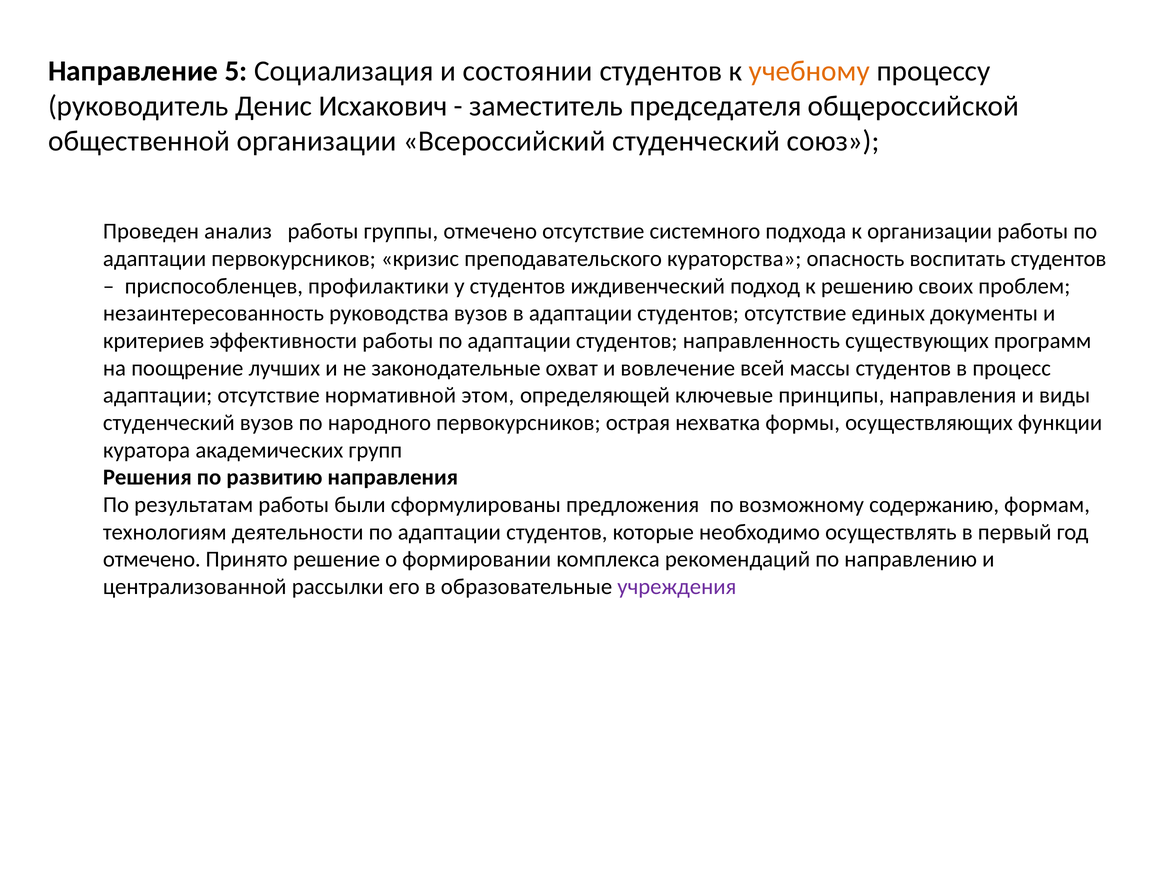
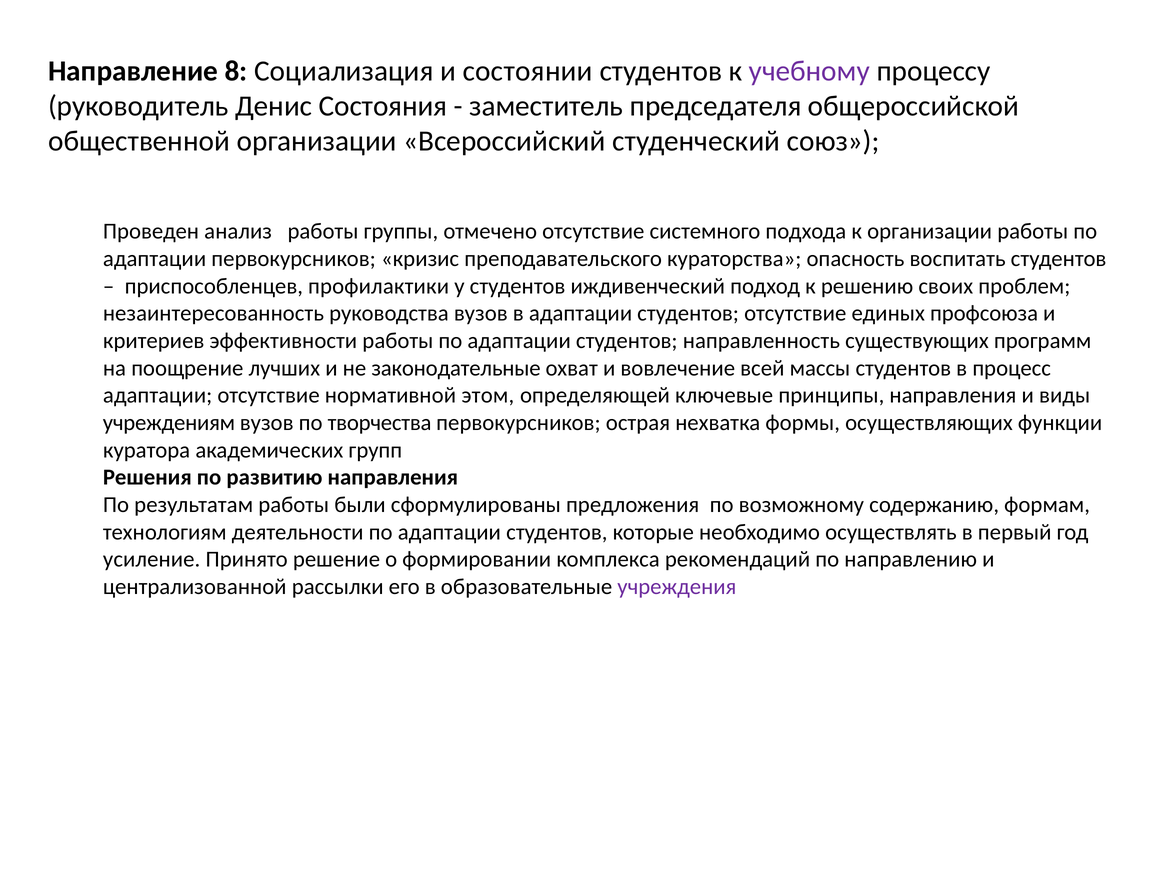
5: 5 -> 8 (236, 71)
учебному colour: orange -> purple (809, 71)
Исхакович: Исхакович -> Состояния (383, 106)
документы: документы -> профсоюза (984, 313)
студенческий: студенческий -> учреждениям (169, 423)
народного: народного -> творчества (380, 423)
отмечено: отмечено -> усиление (152, 559)
